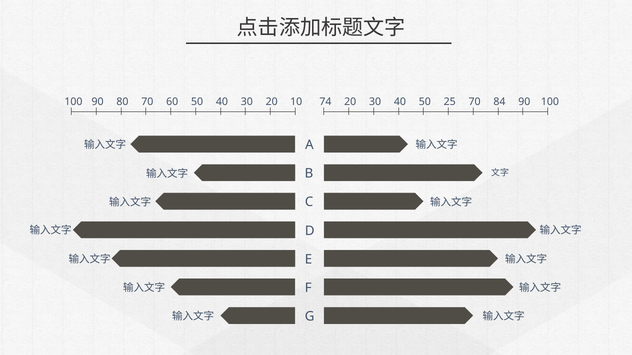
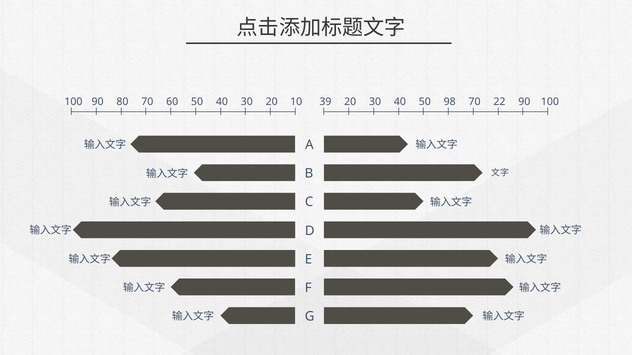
74: 74 -> 39 (325, 102)
25: 25 -> 98 (450, 102)
84: 84 -> 22 (499, 102)
